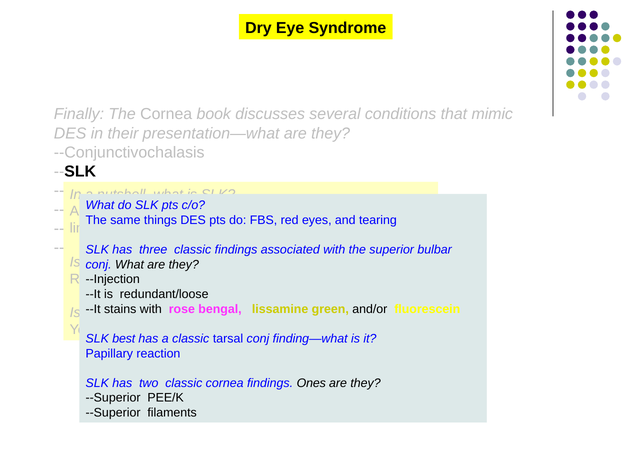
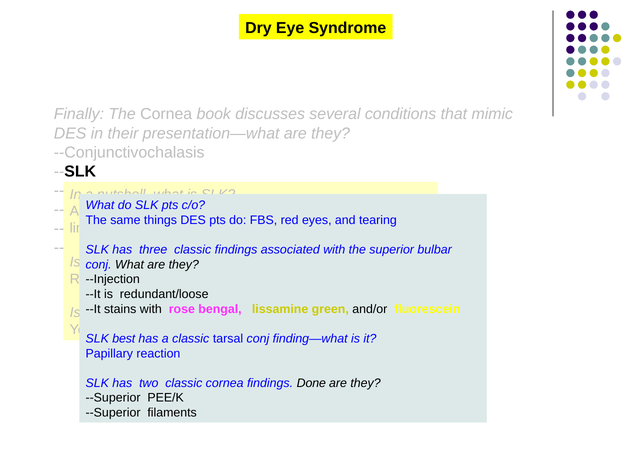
Ones: Ones -> Done (311, 383)
